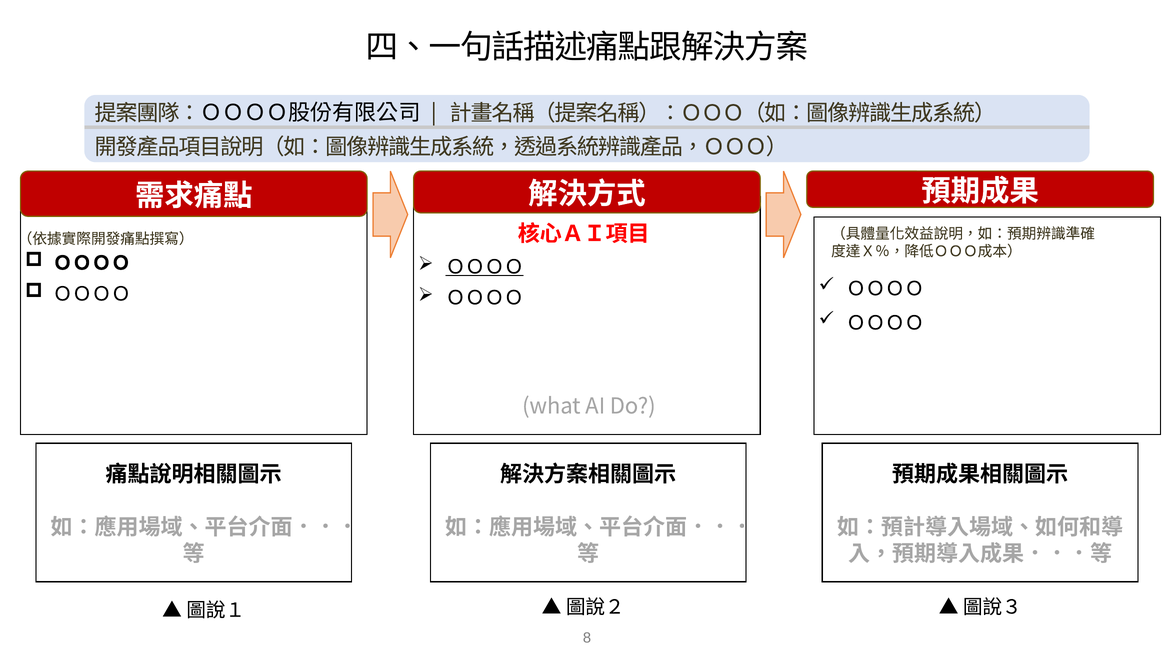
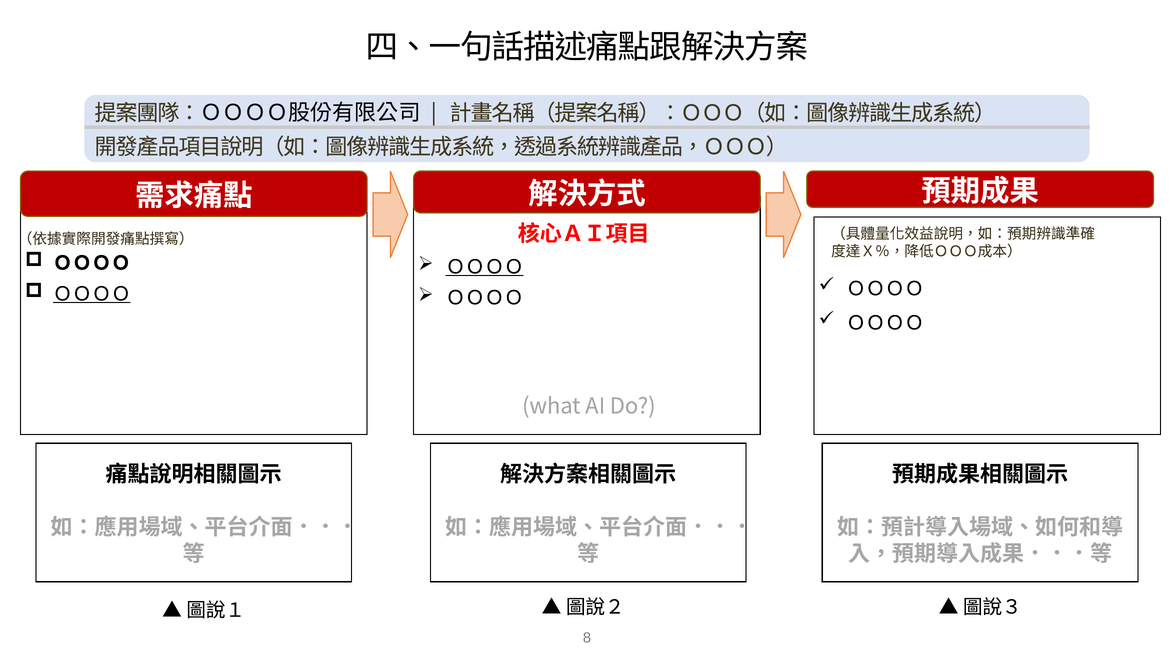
ＯＯＯＯ underline: none -> present (92, 294)
